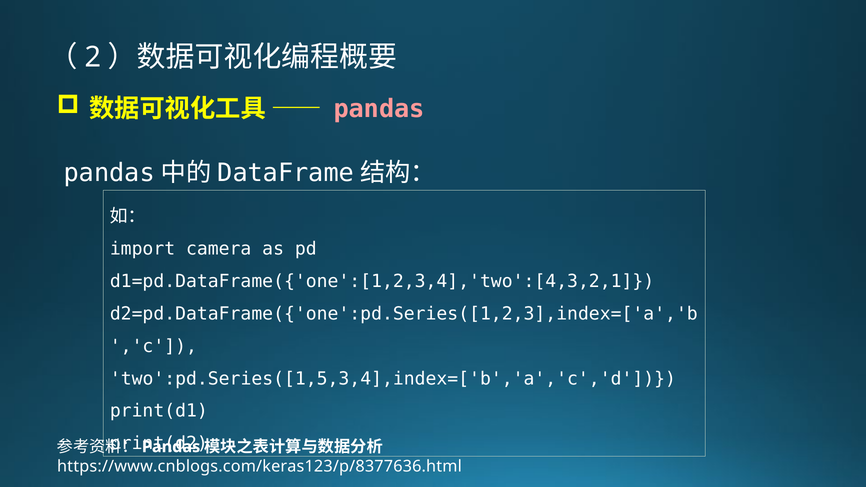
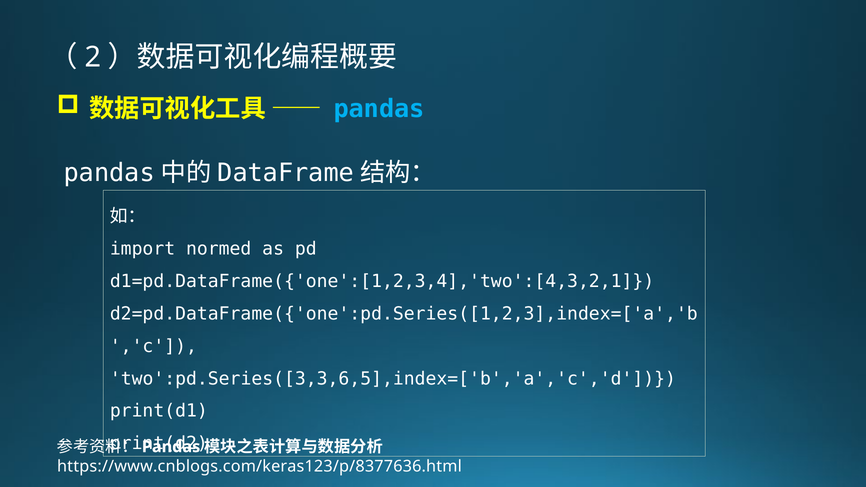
pandas colour: pink -> light blue (379, 109)
camera: camera -> normed (219, 249)
two':pd.Series([1,5,3,4],index=['b','a','c','d: two':pd.Series([1,5,3,4],index=['b','a','c','d -> two':pd.Series([3,3,6,5],index=['b','a','c','d (393, 379)
